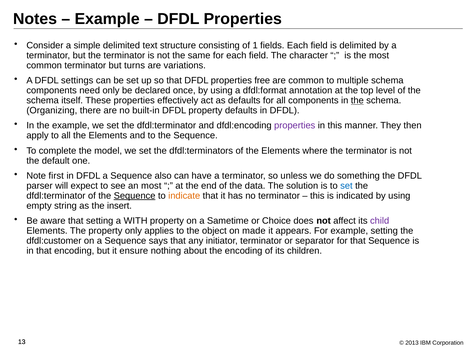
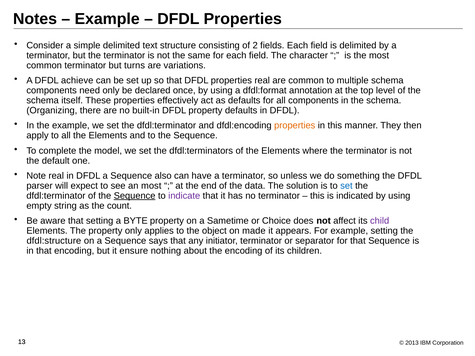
1: 1 -> 2 (255, 46)
settings: settings -> achieve (77, 81)
properties free: free -> real (262, 81)
the underline: present -> none (357, 101)
properties colour: purple -> orange (295, 126)
Note first: first -> real (56, 176)
indicate colour: orange -> purple (184, 196)
insert: insert -> count (119, 206)
WITH: WITH -> BYTE (136, 221)
dfdl:customer: dfdl:customer -> dfdl:structure (54, 241)
